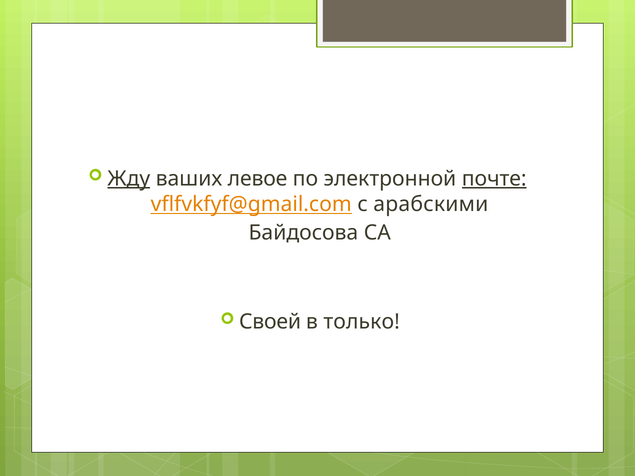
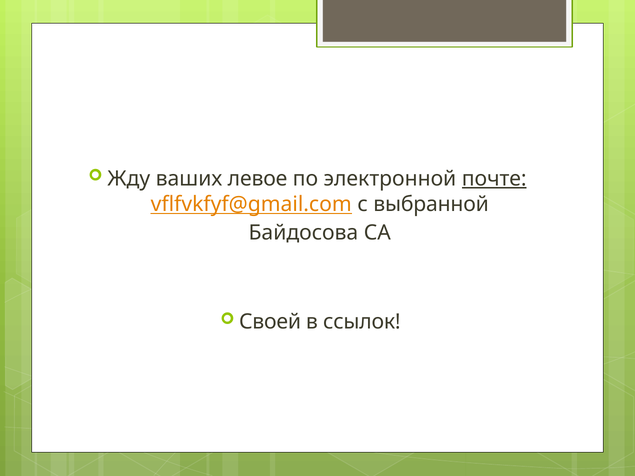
Жду underline: present -> none (129, 179)
арабскими: арабскими -> выбранной (431, 204)
только: только -> ссылок (362, 322)
